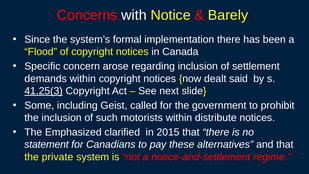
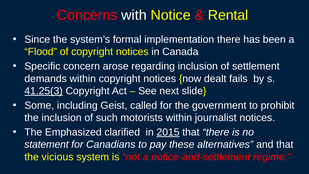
Barely: Barely -> Rental (228, 15)
said: said -> fails (238, 79)
distribute: distribute -> journalist (216, 118)
2015 underline: none -> present (168, 132)
private: private -> vicious (58, 157)
